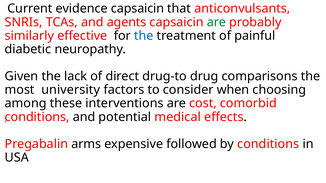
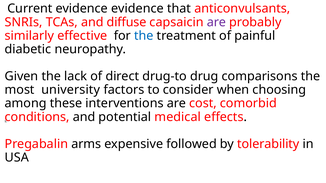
evidence capsaicin: capsaicin -> evidence (137, 9)
agents: agents -> diffuse (127, 22)
are colour: green -> purple (216, 22)
by conditions: conditions -> tolerability (268, 144)
